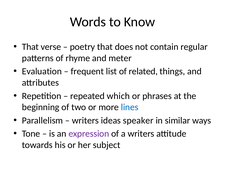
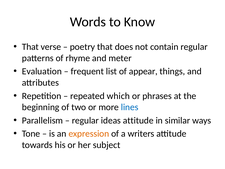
related: related -> appear (143, 71)
writers: writers -> regular (85, 120)
ideas speaker: speaker -> attitude (138, 120)
expression colour: purple -> orange (89, 134)
